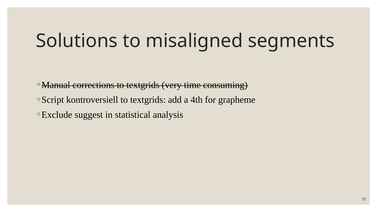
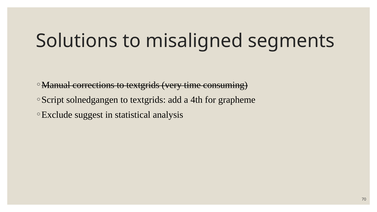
kontroversiell: kontroversiell -> solnedgangen (92, 100)
